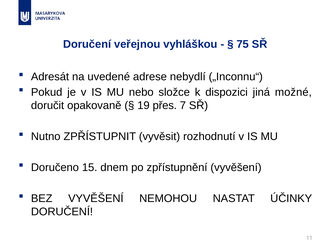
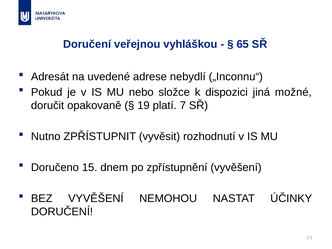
75: 75 -> 65 (243, 44)
přes: přes -> platí (165, 105)
